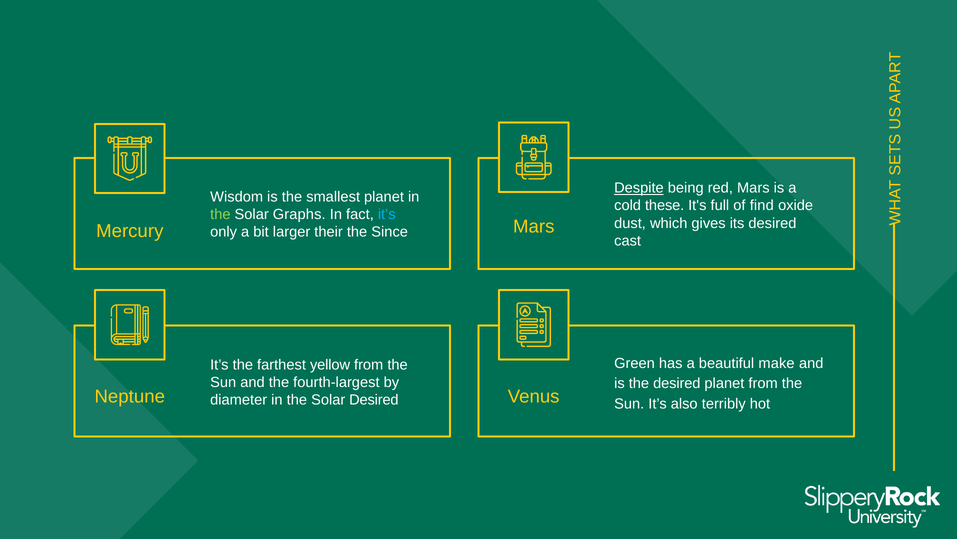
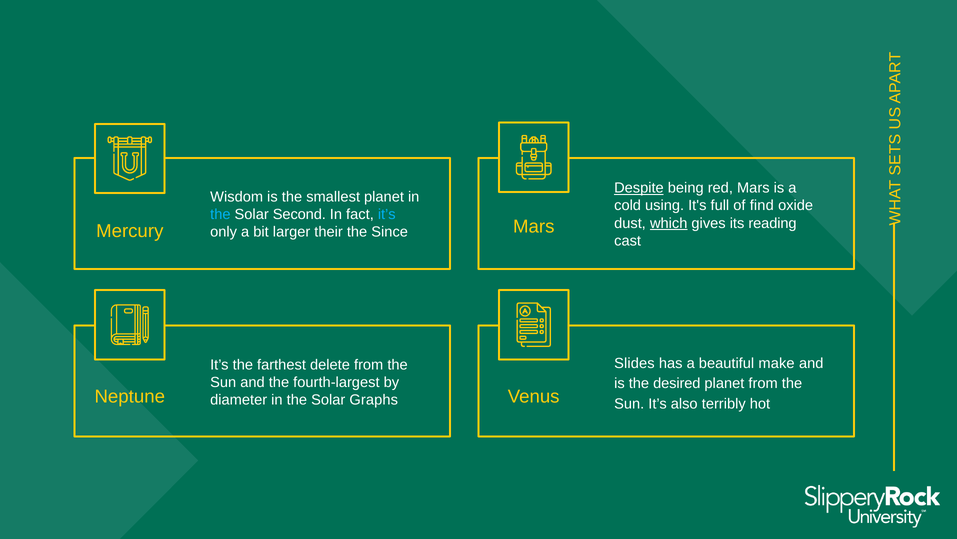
these: these -> using (665, 205)
the colour: light green -> light blue (220, 214)
Graphs: Graphs -> Second (299, 214)
which underline: none -> present (669, 223)
its desired: desired -> reading (773, 223)
Green: Green -> Slides (634, 363)
yellow: yellow -> delete (330, 364)
Solar Desired: Desired -> Graphs (374, 399)
